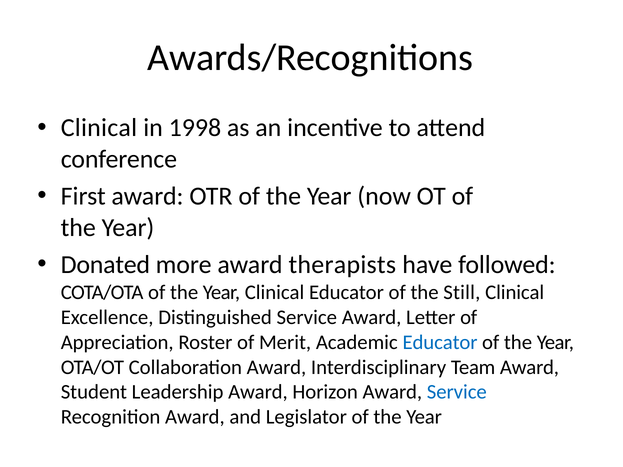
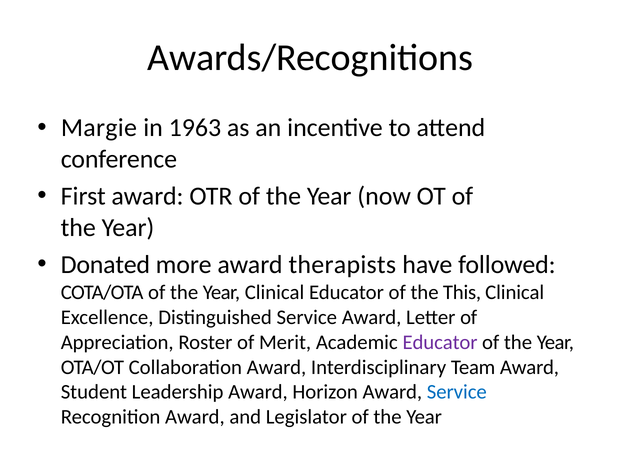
Clinical: Clinical -> Margie (99, 128)
1998: 1998 -> 1963 (195, 128)
Still: Still -> This (462, 293)
Educator colour: blue -> purple (440, 342)
